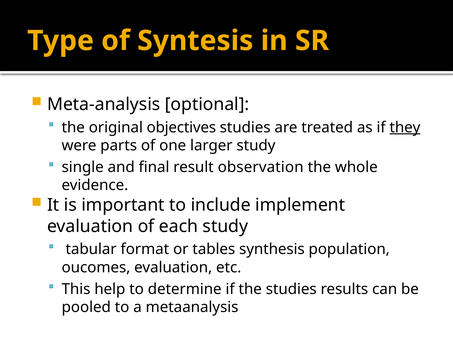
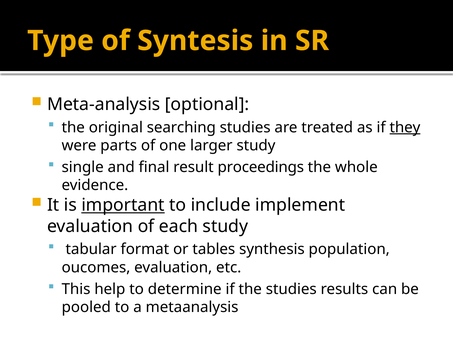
objectives: objectives -> searching (181, 127)
observation: observation -> proceedings (261, 167)
important underline: none -> present (123, 205)
